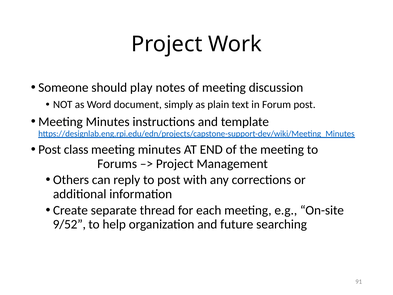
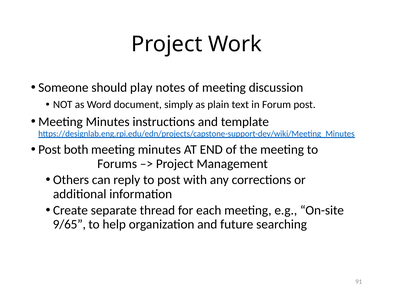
class: class -> both (76, 149)
9/52: 9/52 -> 9/65 (69, 224)
